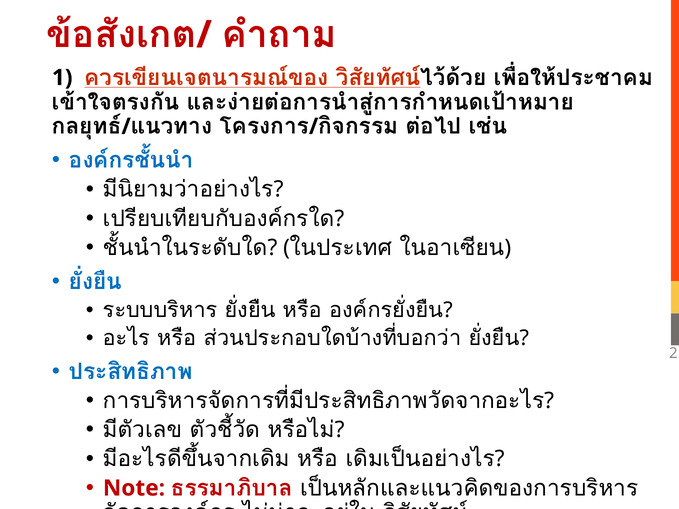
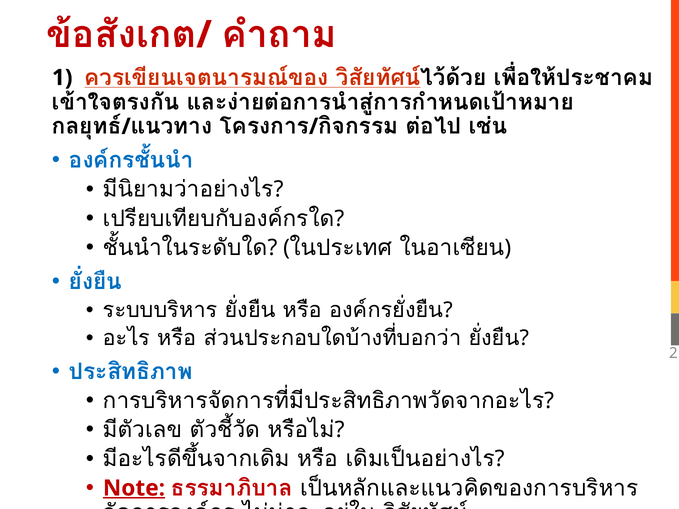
Note underline: none -> present (134, 488)
